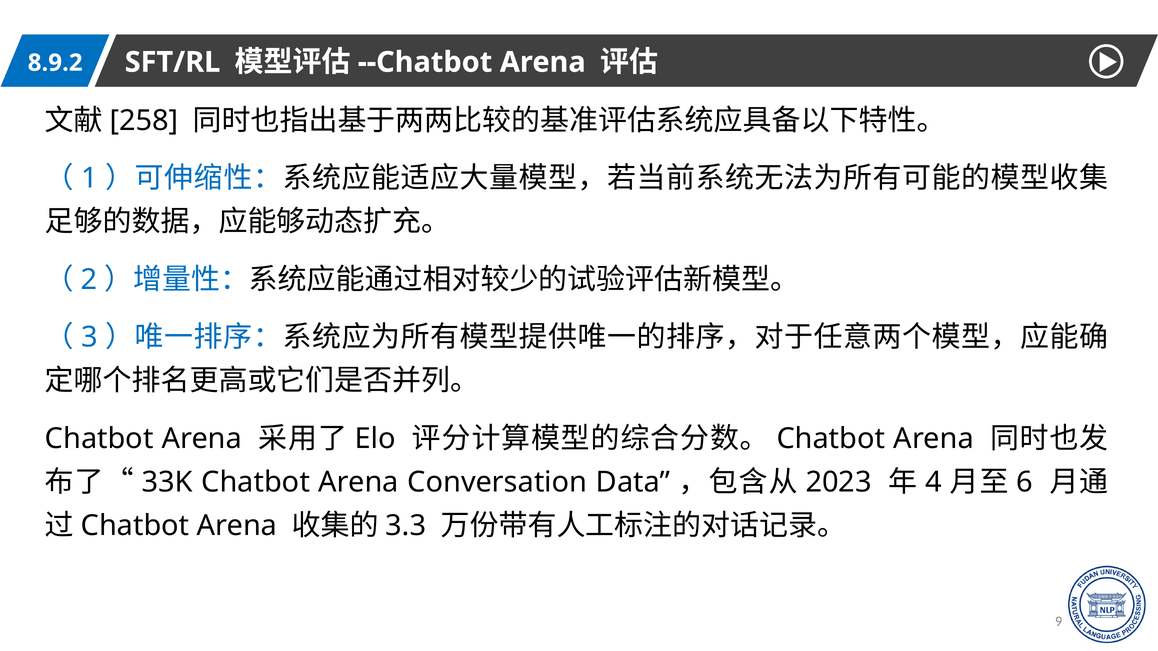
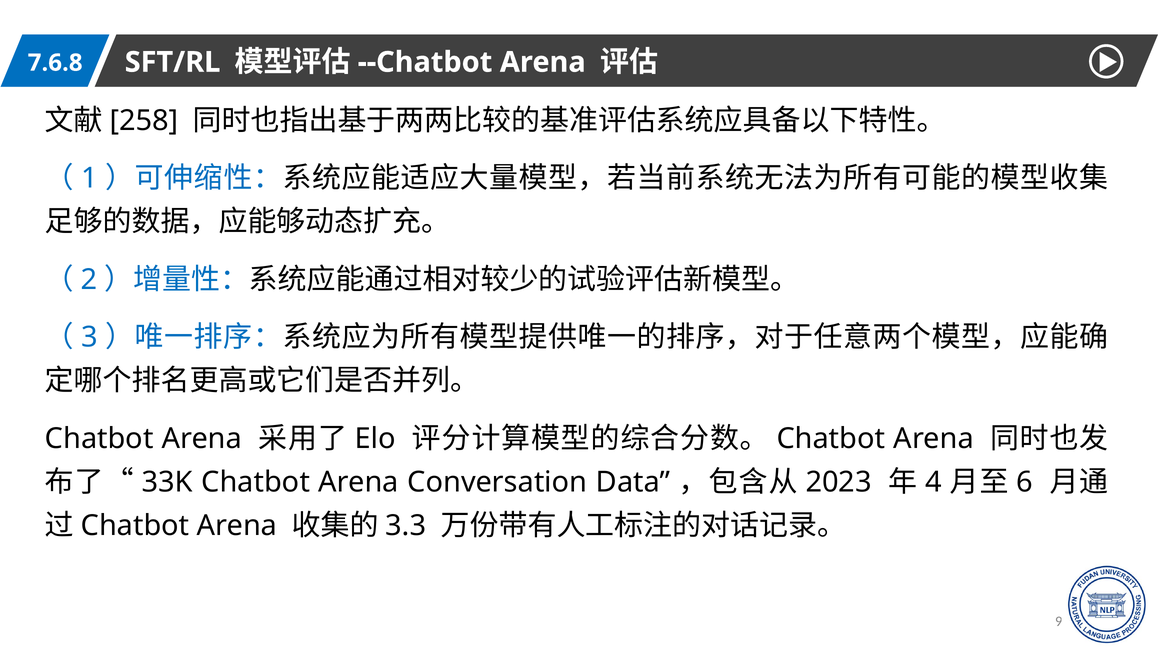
8.9.2: 8.9.2 -> 7.6.8 (55, 63)
